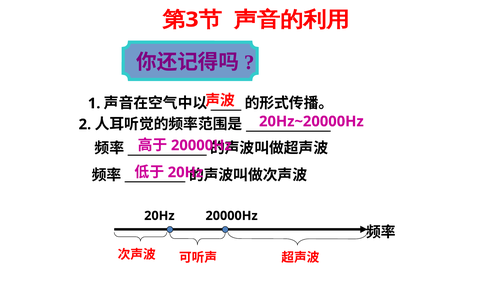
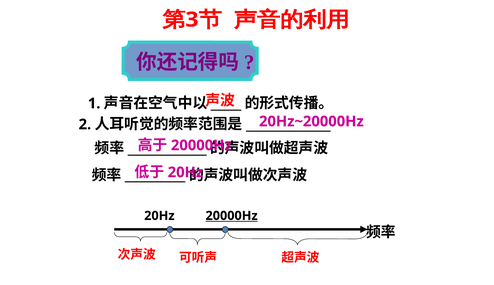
20000Hz underline: none -> present (232, 215)
